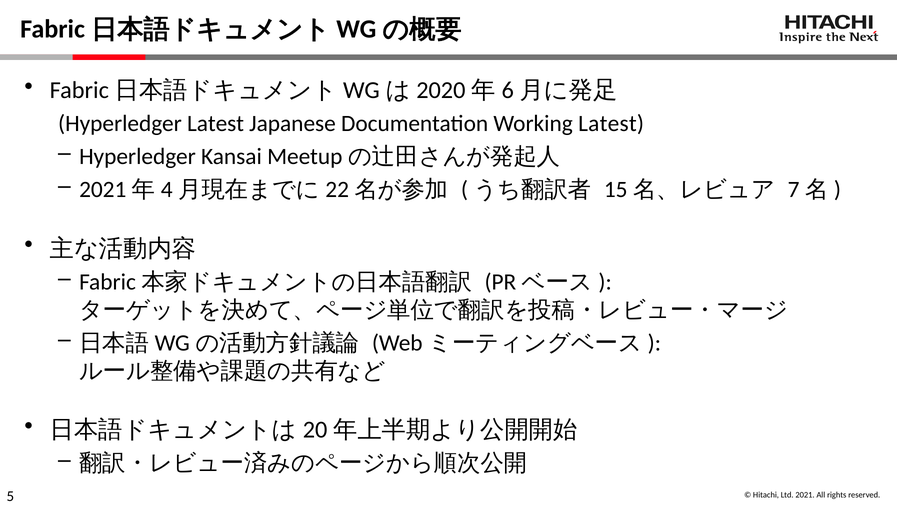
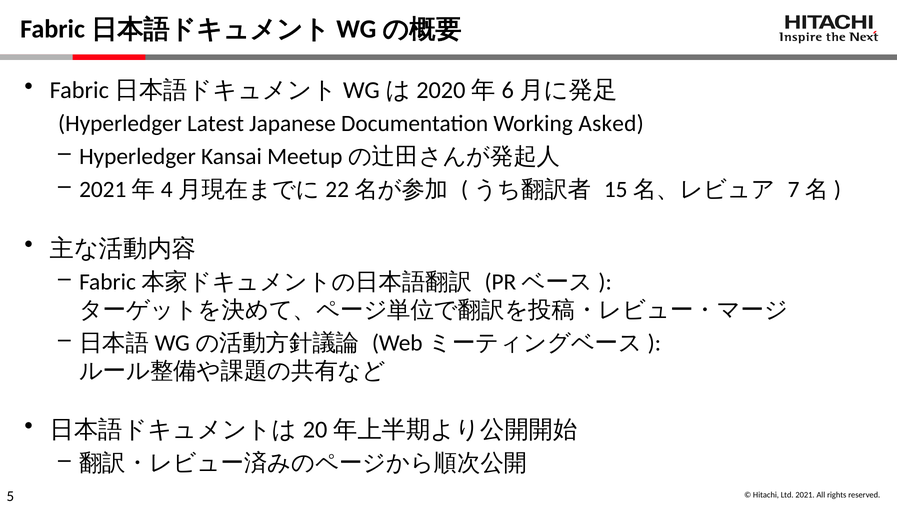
Working Latest: Latest -> Asked (611, 124)
